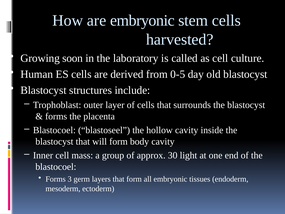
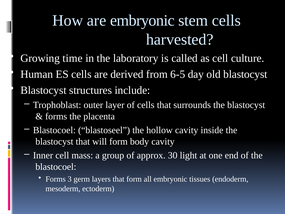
soon: soon -> time (73, 58)
0-5: 0-5 -> 6-5 (178, 74)
